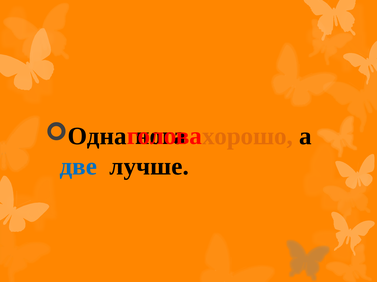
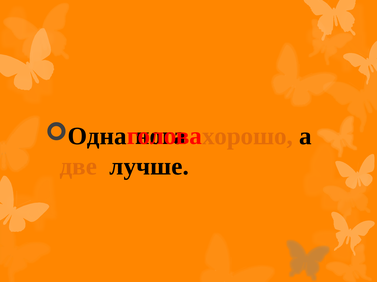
две colour: blue -> orange (78, 167)
